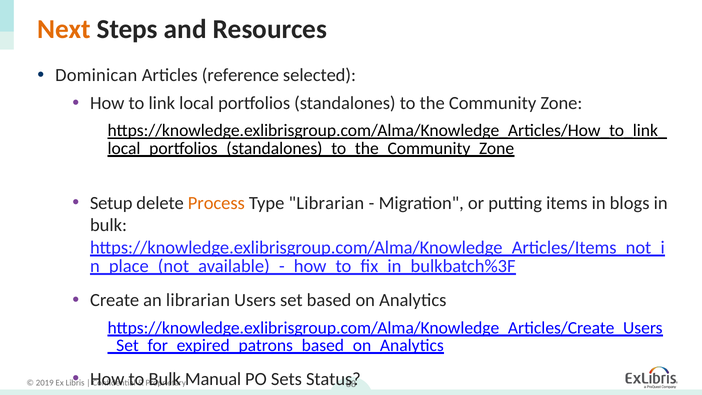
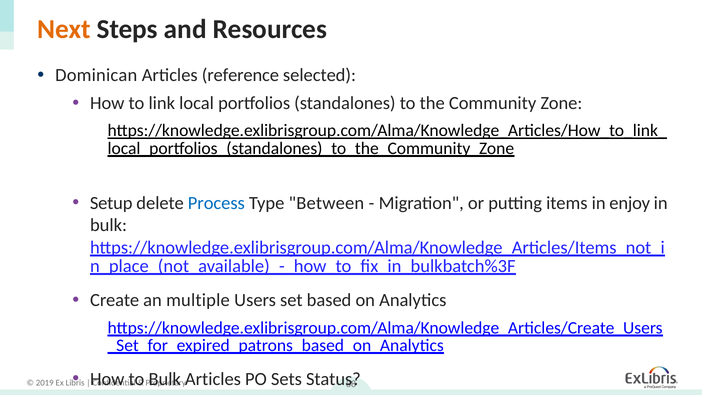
Process colour: orange -> blue (216, 203)
Type Librarian: Librarian -> Between (326, 203)
blogs: blogs -> enjoy (630, 203)
an librarian: librarian -> multiple (198, 300)
Manual: Manual -> Articles (213, 379)
